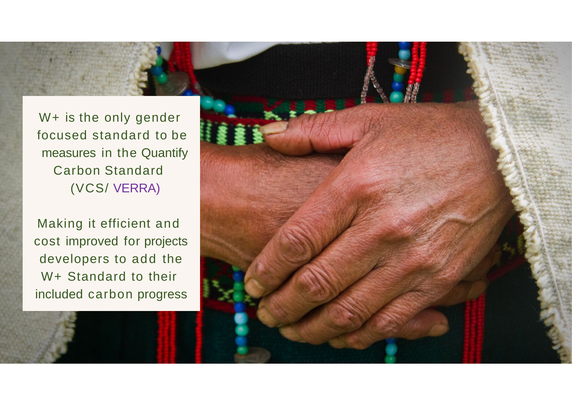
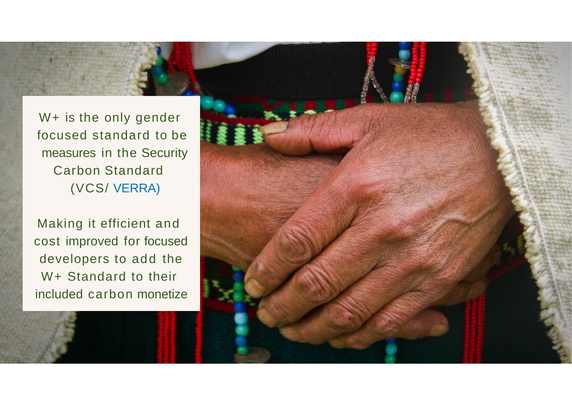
Quantify: Quantify -> Security (165, 153)
VERRA colour: purple -> blue (137, 188)
for projects: projects -> focused (166, 241)
progress: progress -> monetize (162, 294)
